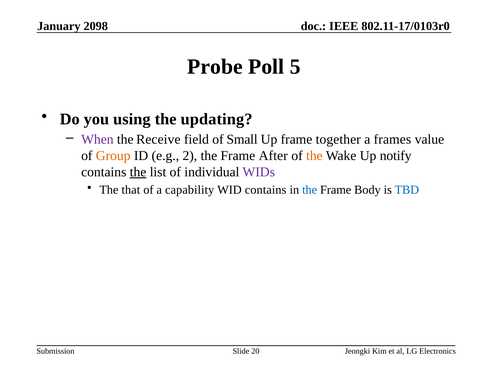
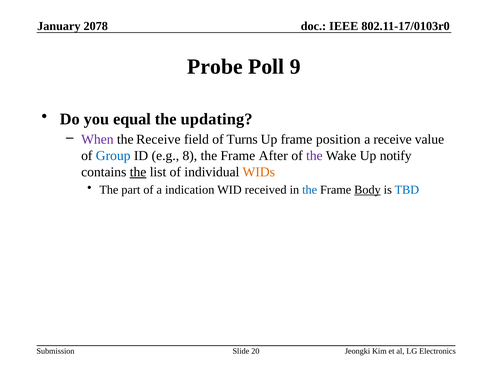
2098: 2098 -> 2078 (96, 26)
5: 5 -> 9 (295, 67)
using: using -> equal (132, 119)
Small: Small -> Turns (242, 140)
together: together -> position (338, 140)
a frames: frames -> receive (393, 140)
Group colour: orange -> blue (113, 156)
2: 2 -> 8 (190, 156)
the colour: orange -> purple (314, 156)
WIDs colour: purple -> orange (259, 172)
that: that -> part (131, 190)
capability: capability -> indication (190, 190)
WID contains: contains -> received (266, 190)
Body underline: none -> present (367, 190)
